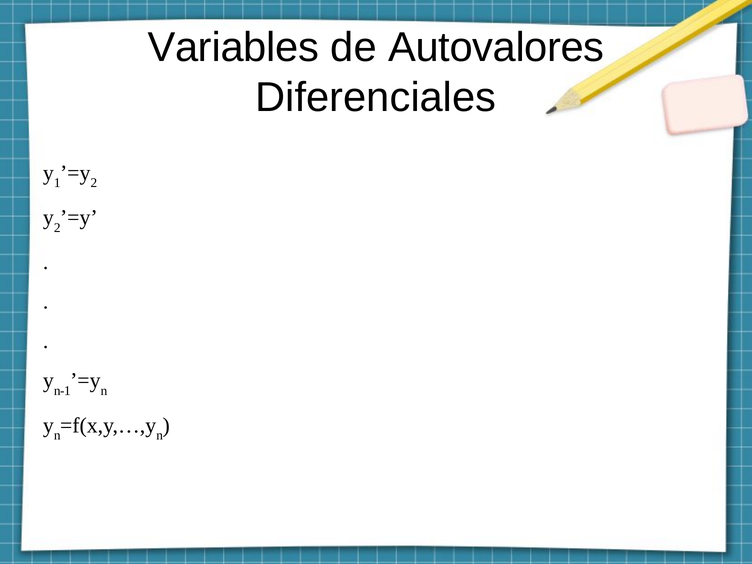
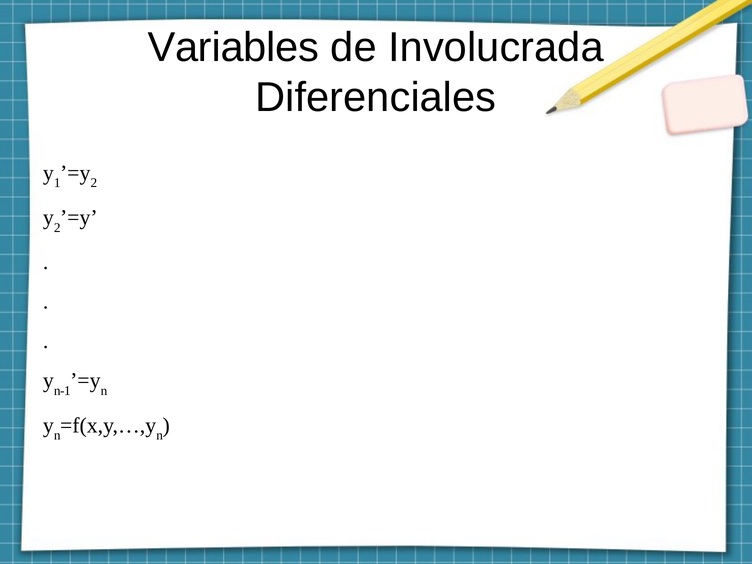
Autovalores: Autovalores -> Involucrada (496, 47)
